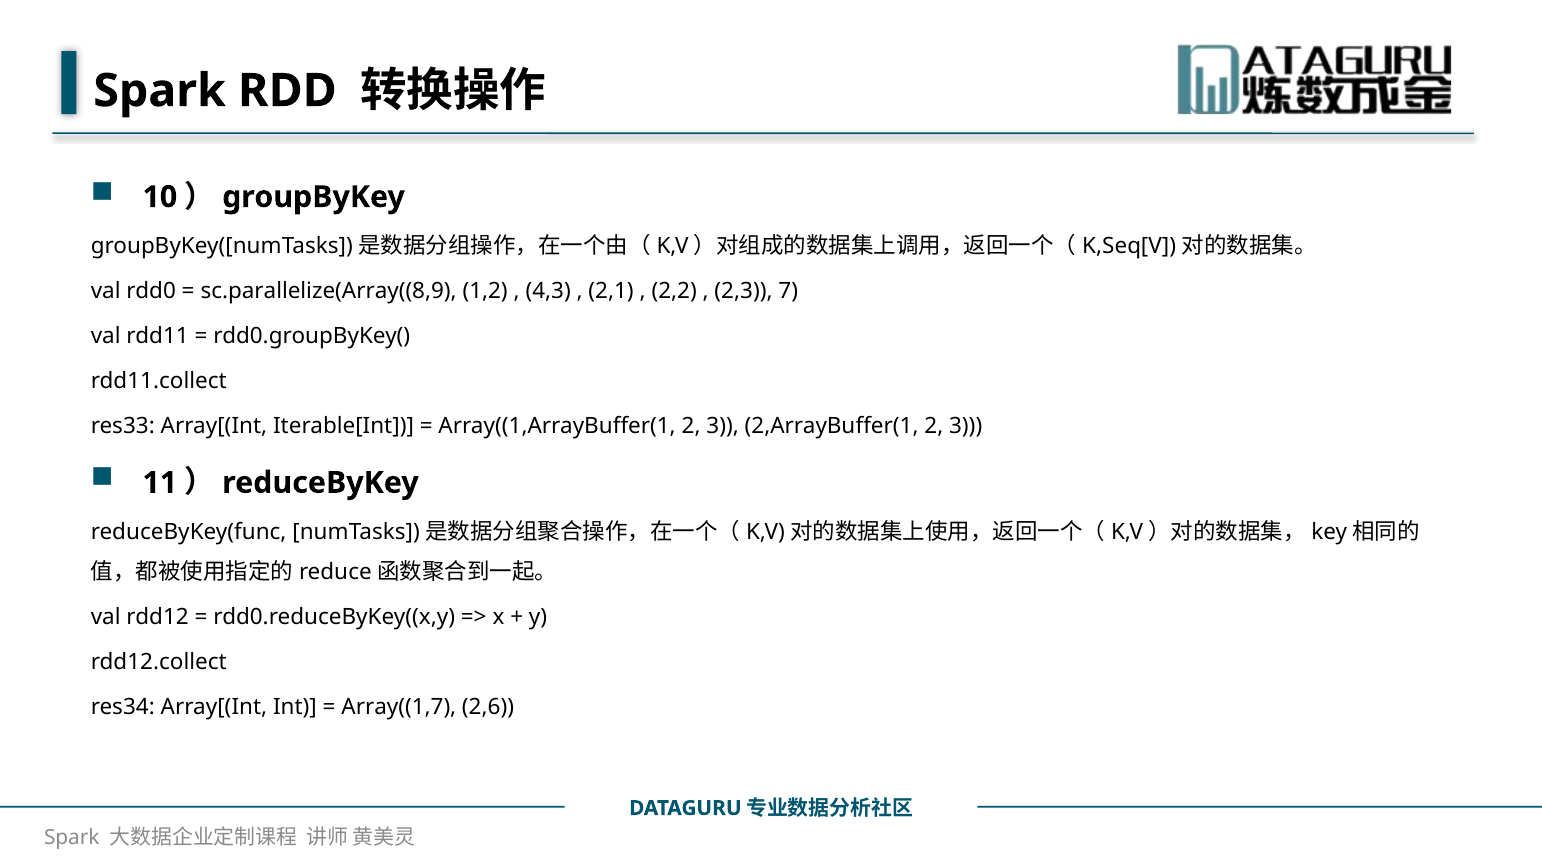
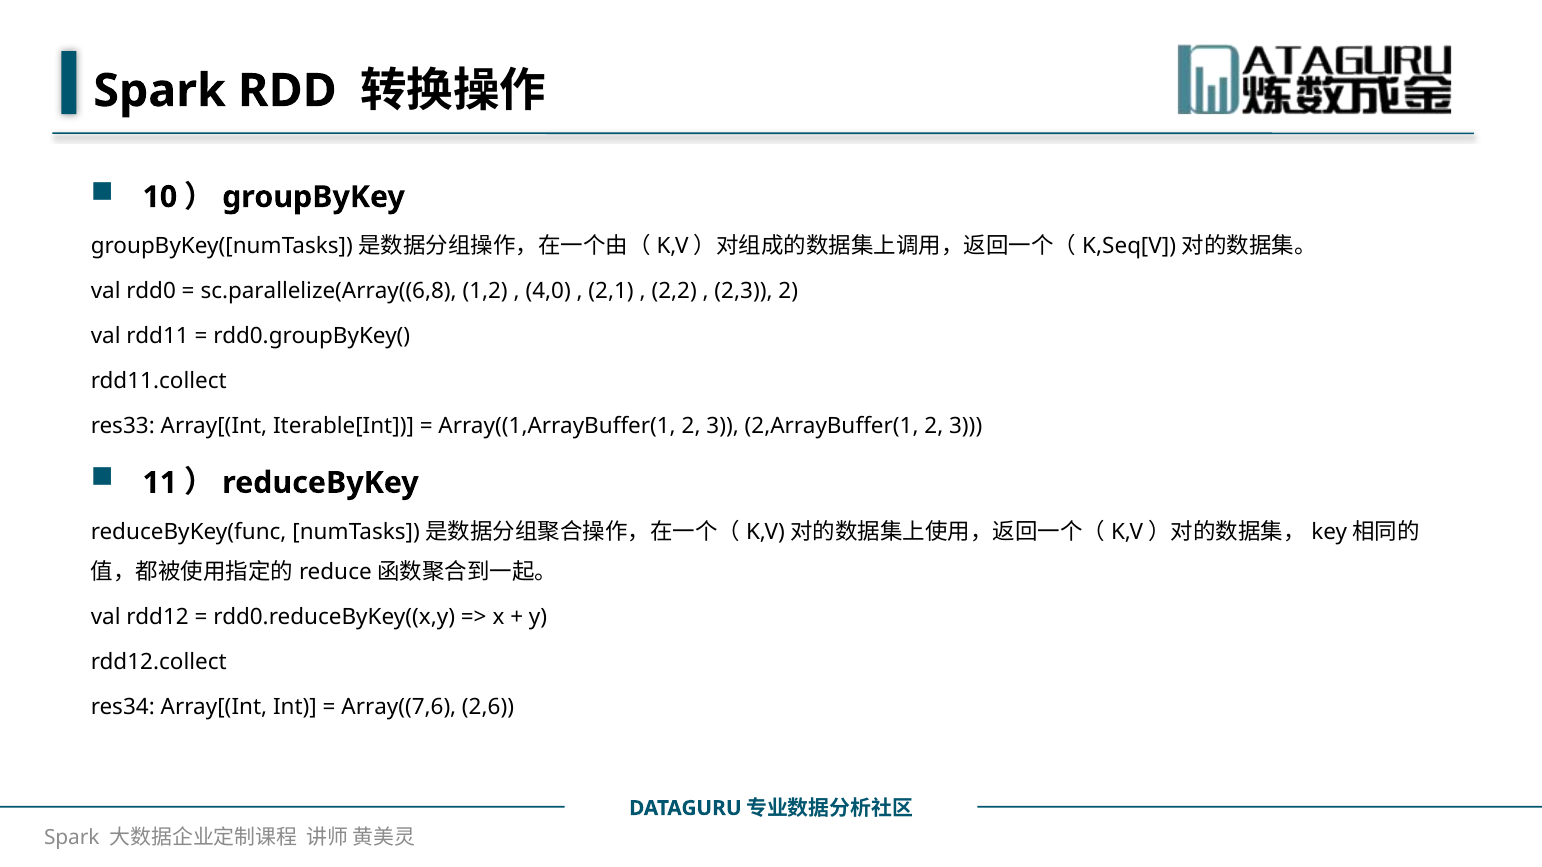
sc.parallelize(Array((8,9: sc.parallelize(Array((8,9 -> sc.parallelize(Array((6,8 (329, 291)
4,3: 4,3 -> 4,0 (548, 291)
2,3 7: 7 -> 2 (788, 291)
Array((1,7: Array((1,7 -> Array((7,6 (399, 707)
